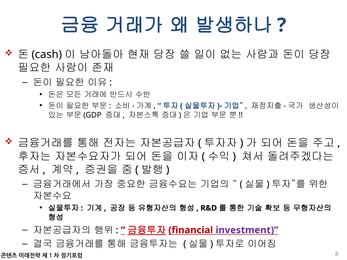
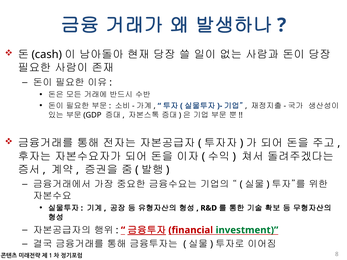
investment colour: purple -> green (247, 230)
